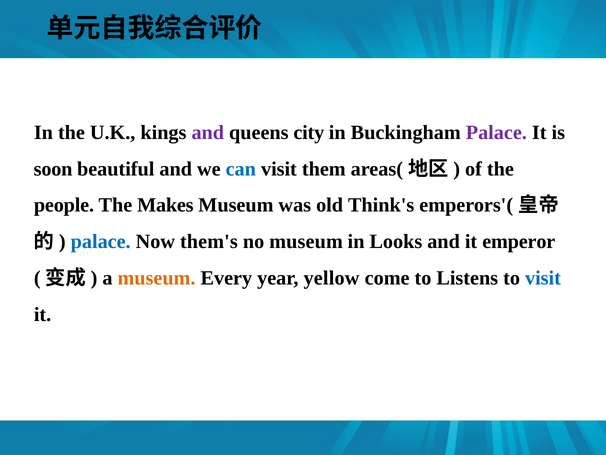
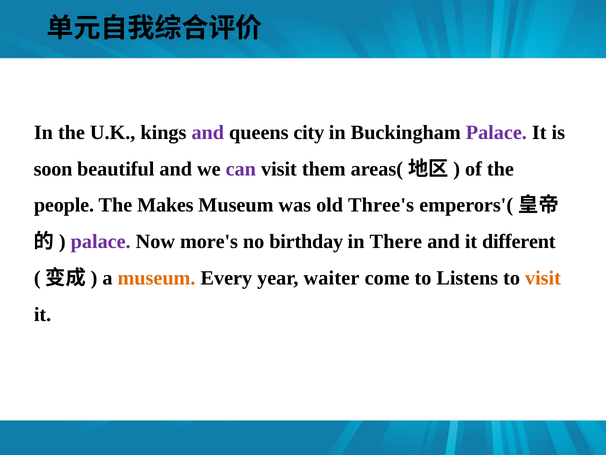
can colour: blue -> purple (241, 169)
Think's: Think's -> Three's (381, 205)
palace colour: blue -> purple (101, 241)
them's: them's -> more's (209, 241)
no museum: museum -> birthday (306, 241)
Looks: Looks -> There (396, 241)
emperor: emperor -> different (519, 241)
yellow: yellow -> waiter (331, 278)
visit colour: blue -> orange (543, 278)
